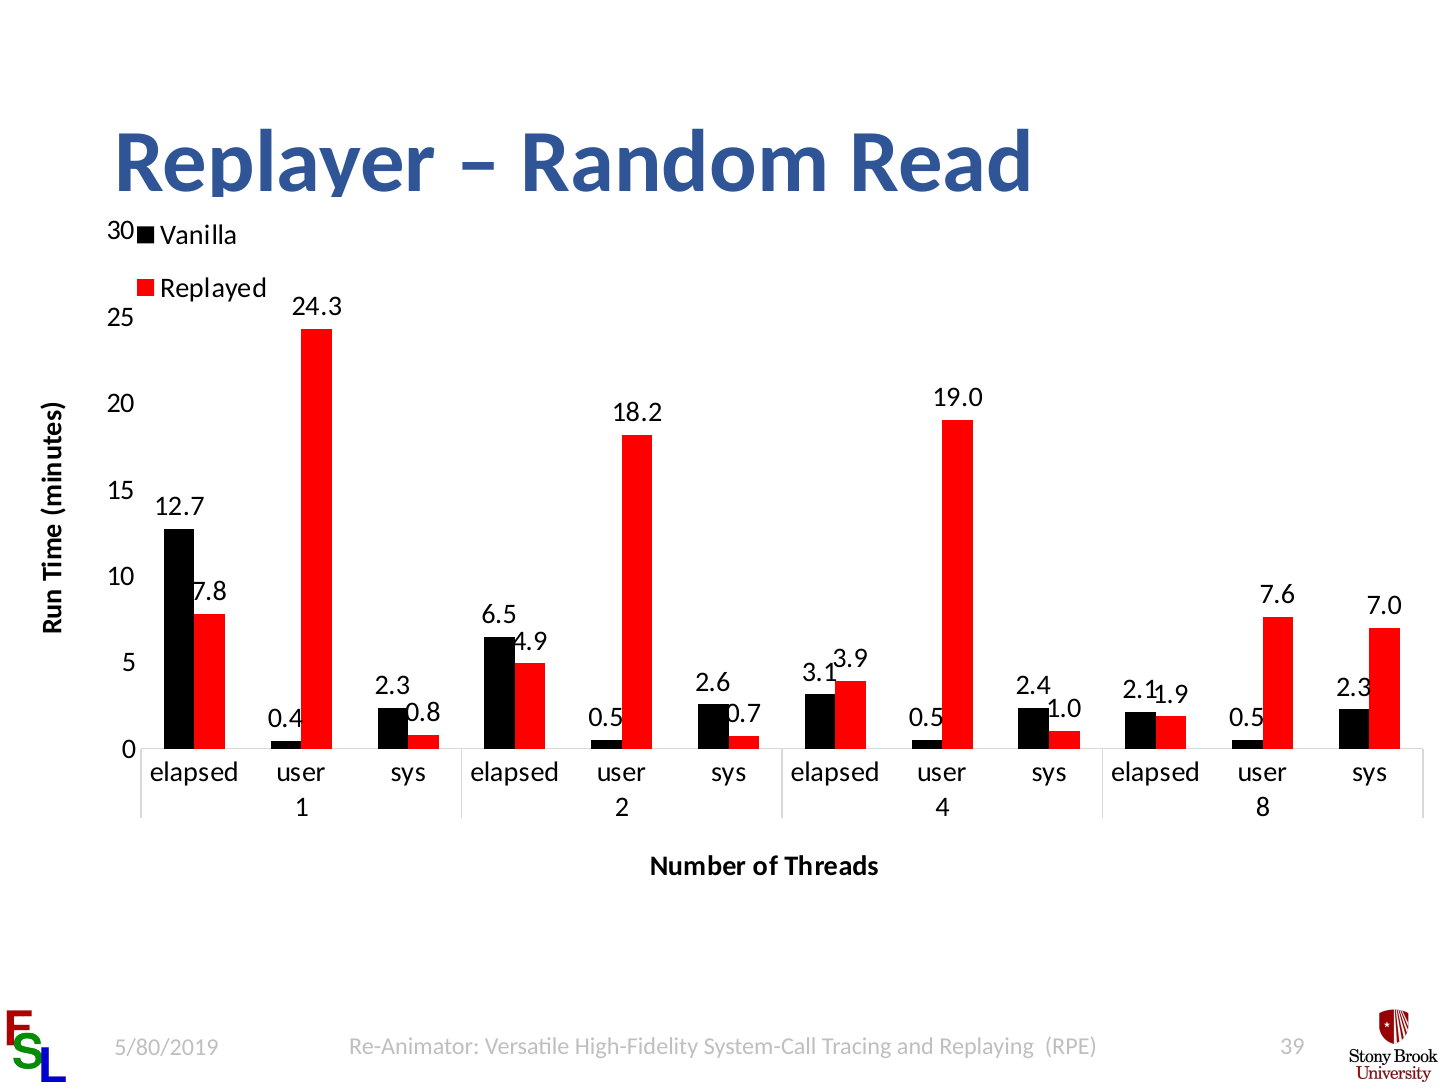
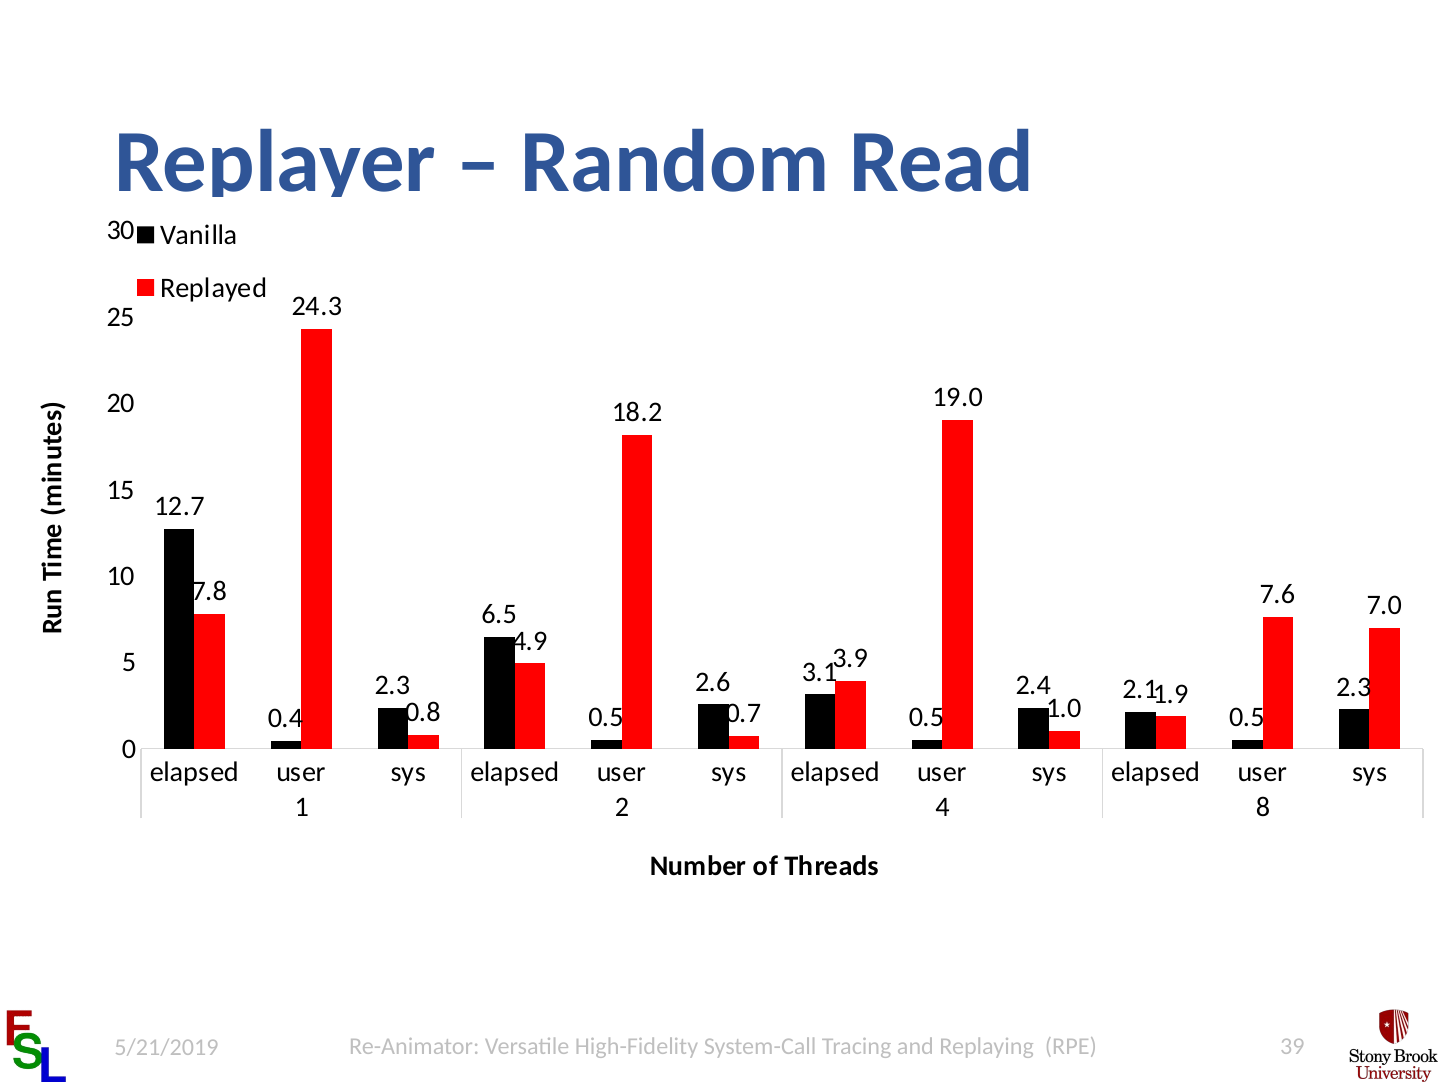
5/80/2019: 5/80/2019 -> 5/21/2019 (166, 1047)
